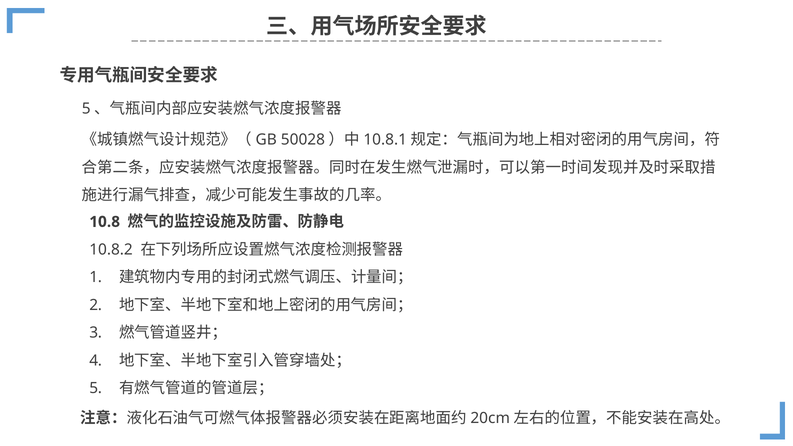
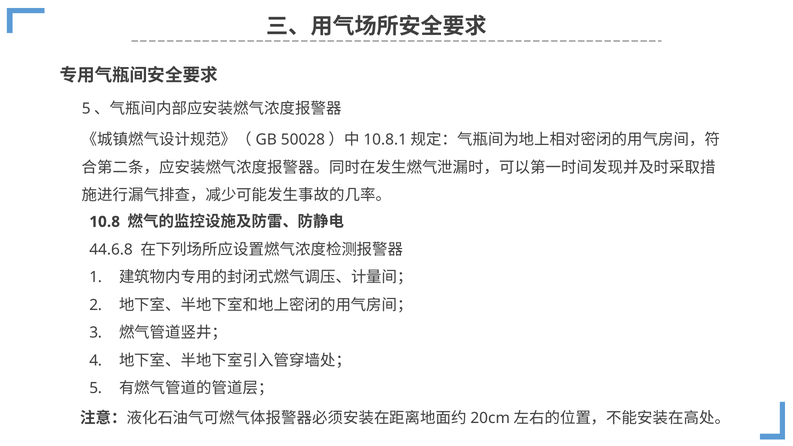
10.8.2: 10.8.2 -> 44.6.8 (111, 250)
